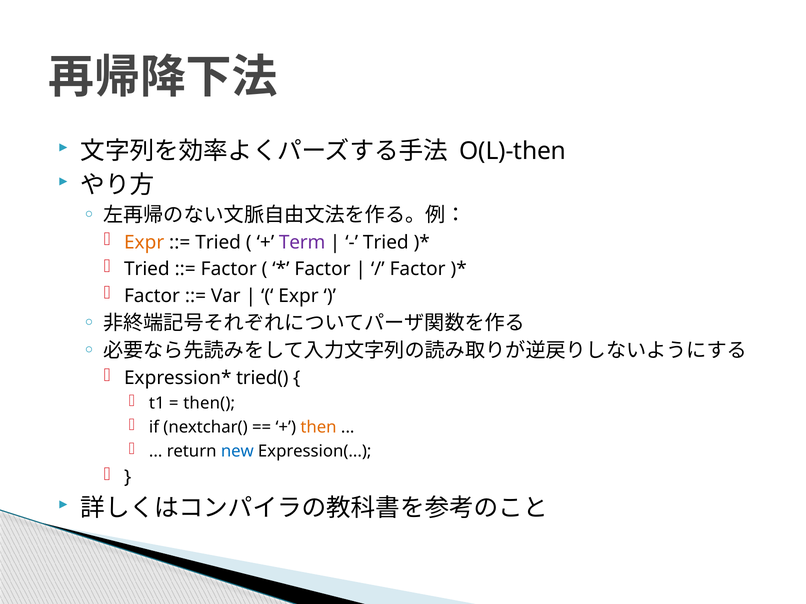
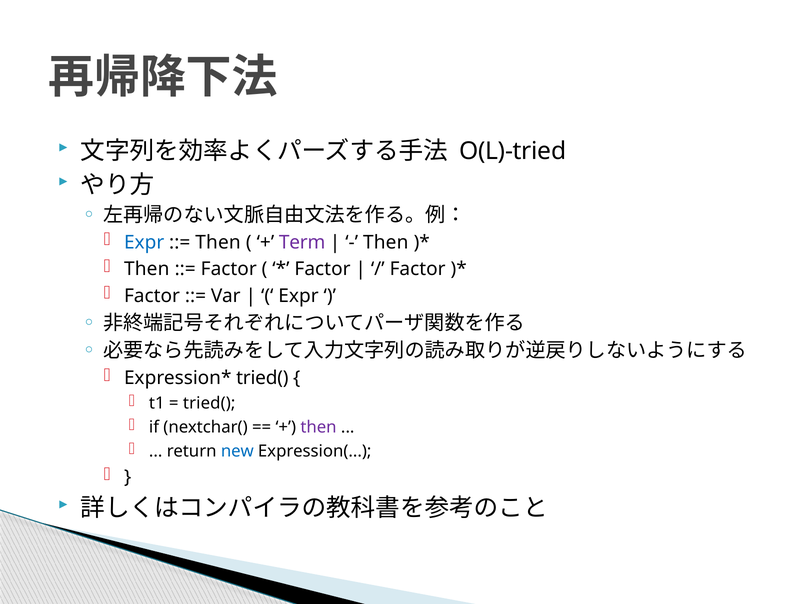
O(L)-then: O(L)-then -> O(L)-tried (513, 151)
Expr colour: orange -> blue (144, 243)
Tried: Tried -> Then (218, 243)
Tried: Tried -> Then (386, 243)
Tried: Tried -> Then (147, 269)
then(: then( -> tried( (209, 404)
then colour: orange -> purple (319, 428)
